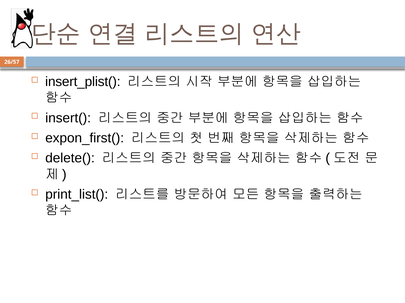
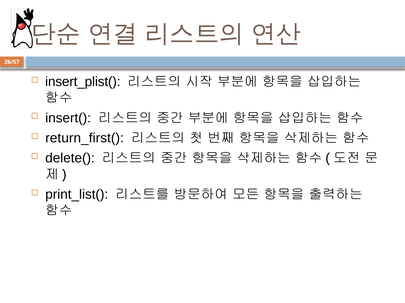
expon_first(: expon_first( -> return_first( (85, 138)
